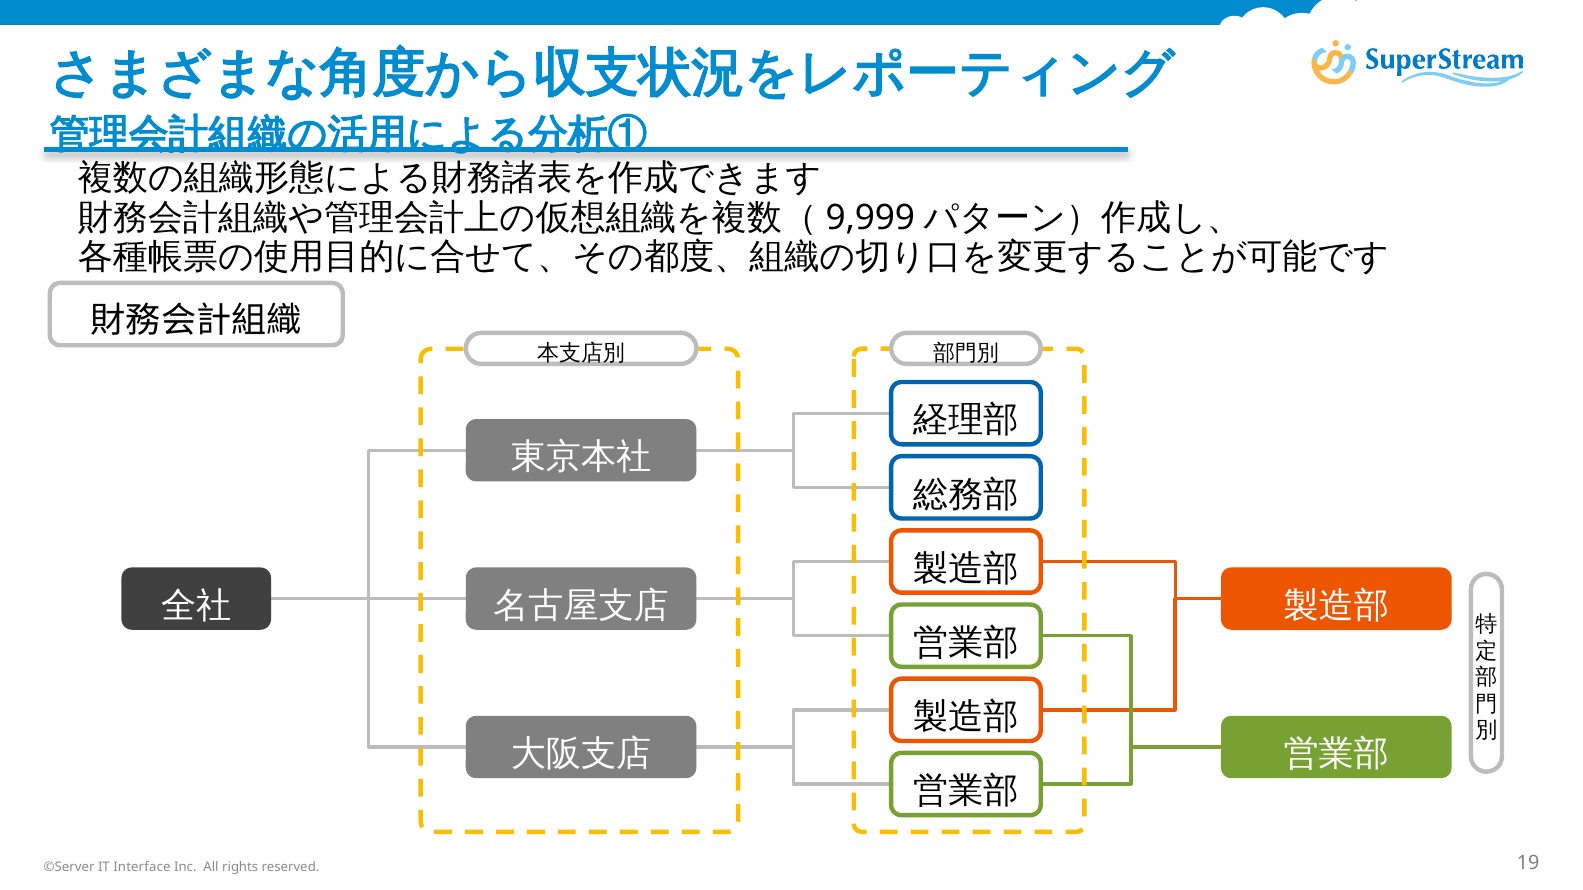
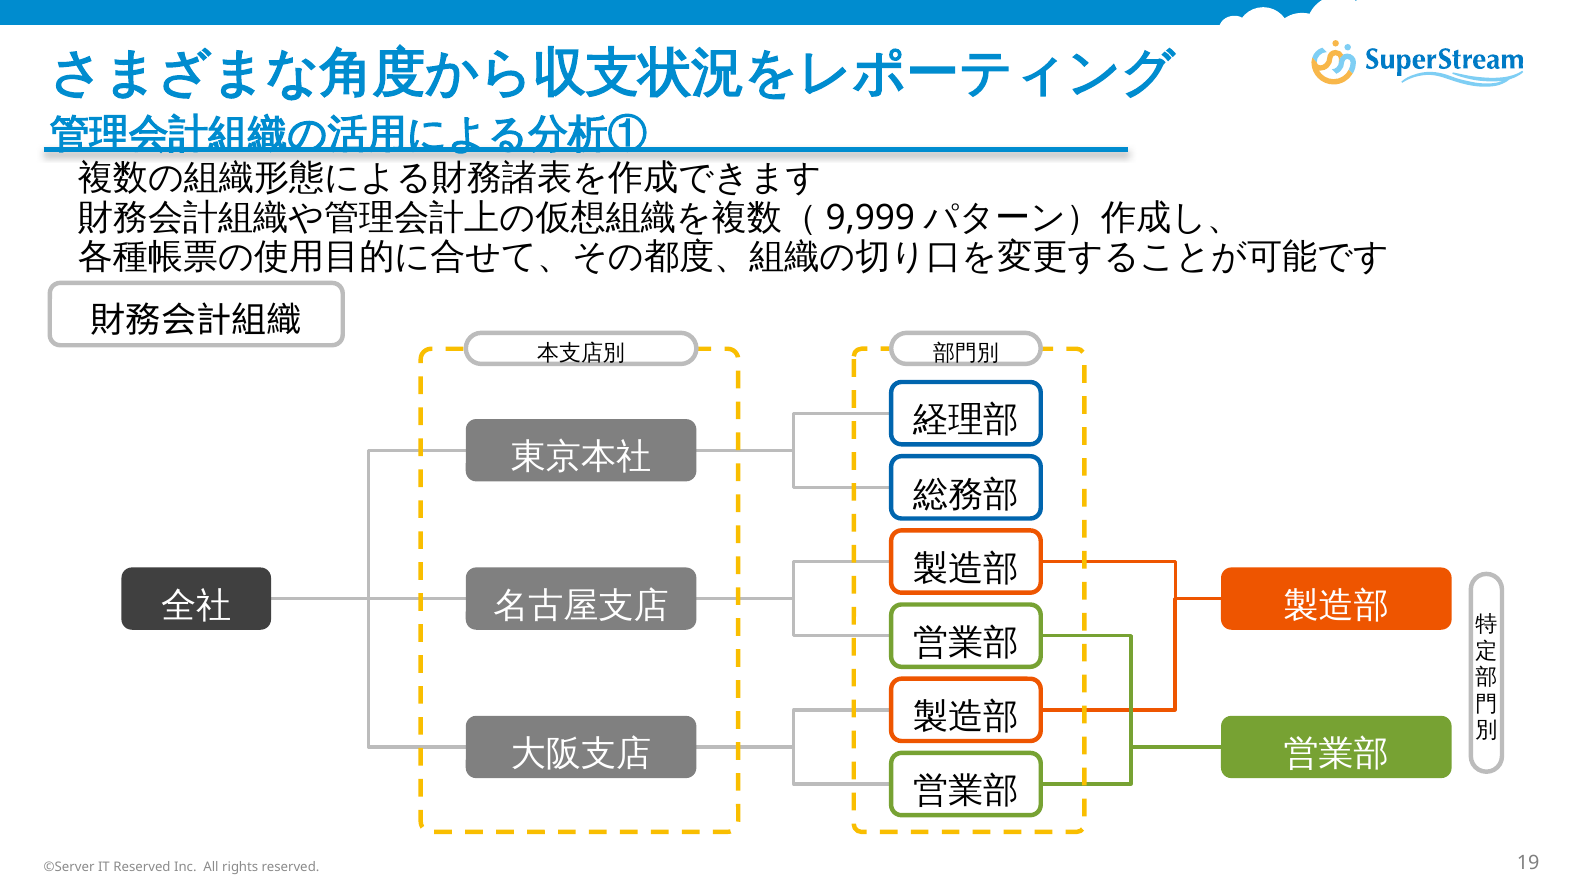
IT Interface: Interface -> Reserved (142, 868)
